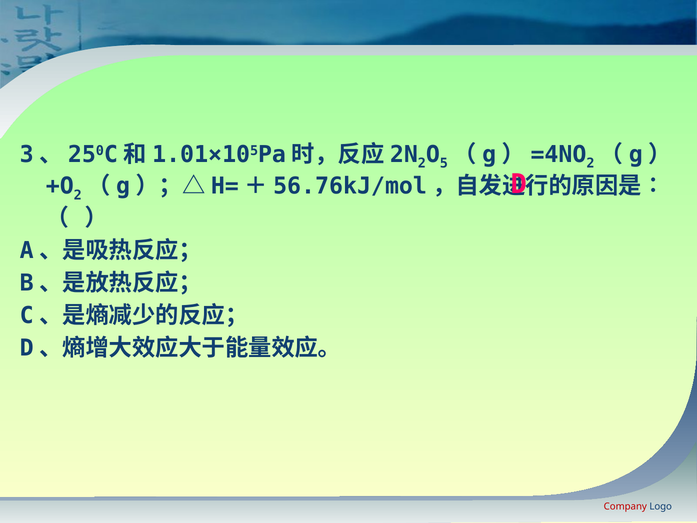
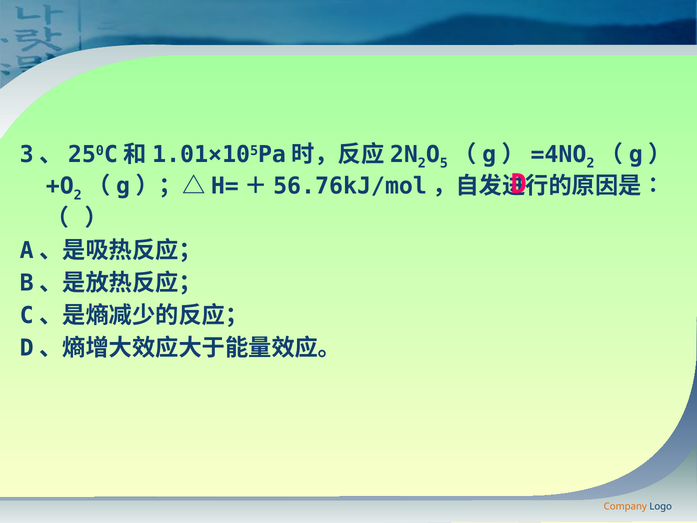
Company colour: red -> orange (625, 506)
